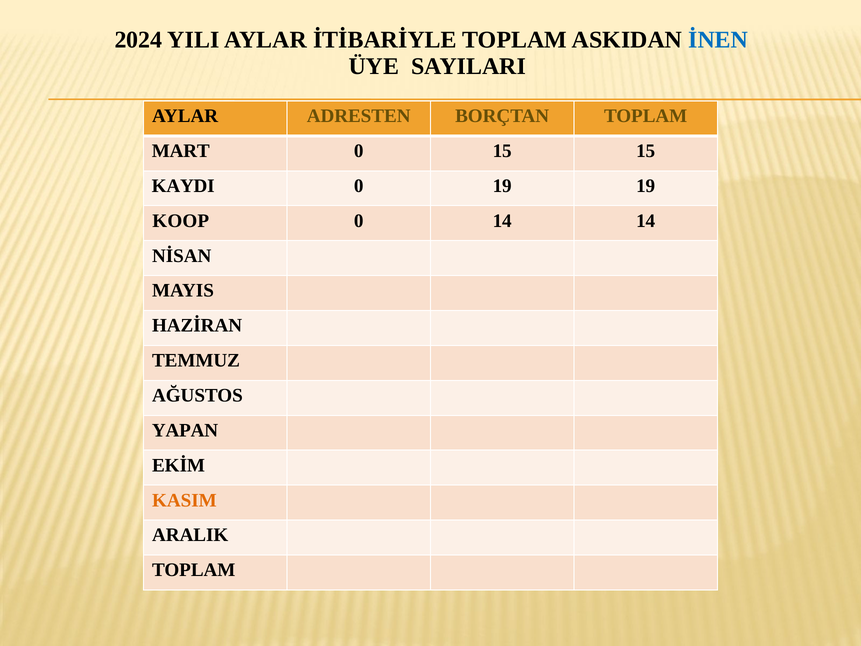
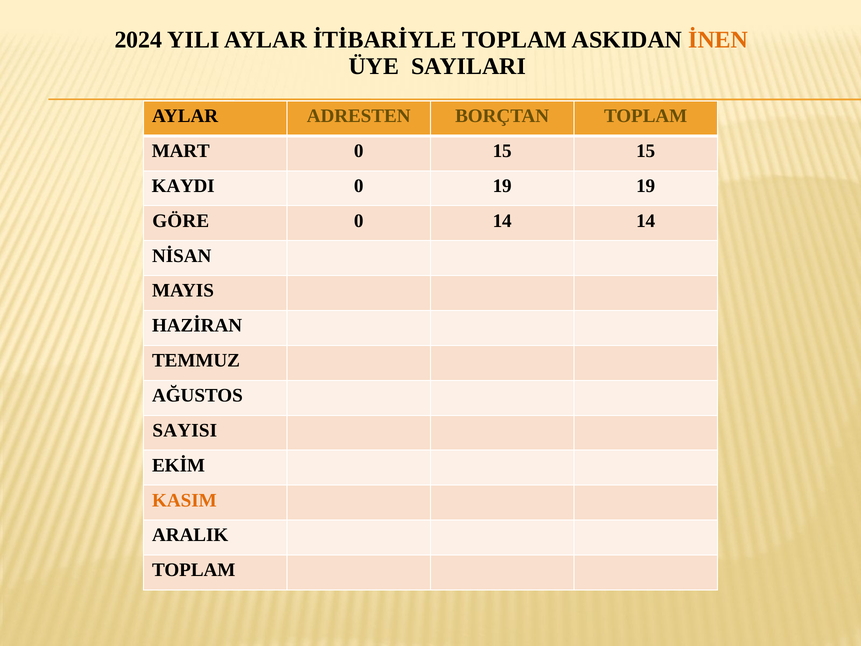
İNEN colour: blue -> orange (718, 40)
KOOP: KOOP -> GÖRE (181, 221)
YAPAN: YAPAN -> SAYISI (185, 430)
